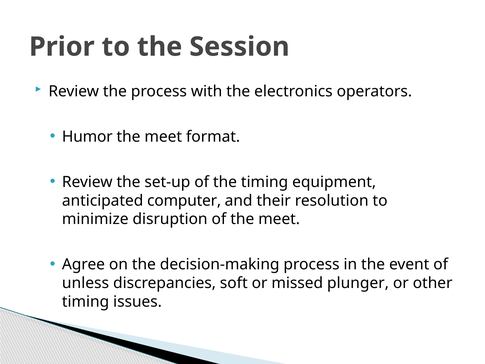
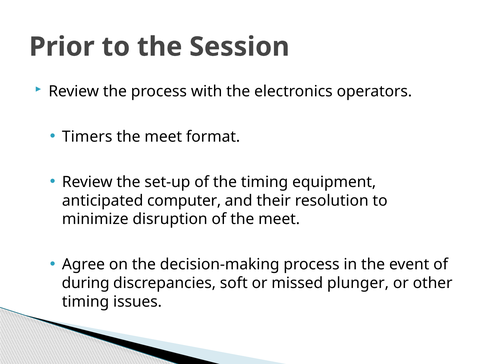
Humor: Humor -> Timers (87, 137)
unless: unless -> during (86, 283)
